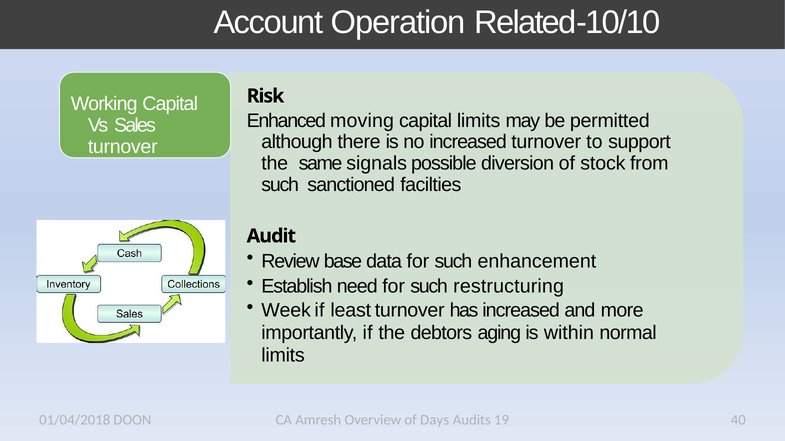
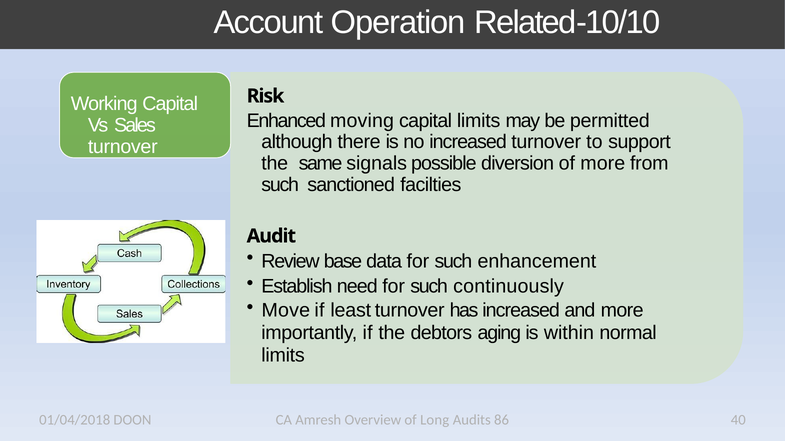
of stock: stock -> more (603, 164)
restructuring: restructuring -> continuously (509, 287)
Week: Week -> Move (286, 311)
Days: Days -> Long (435, 421)
19: 19 -> 86 (502, 421)
